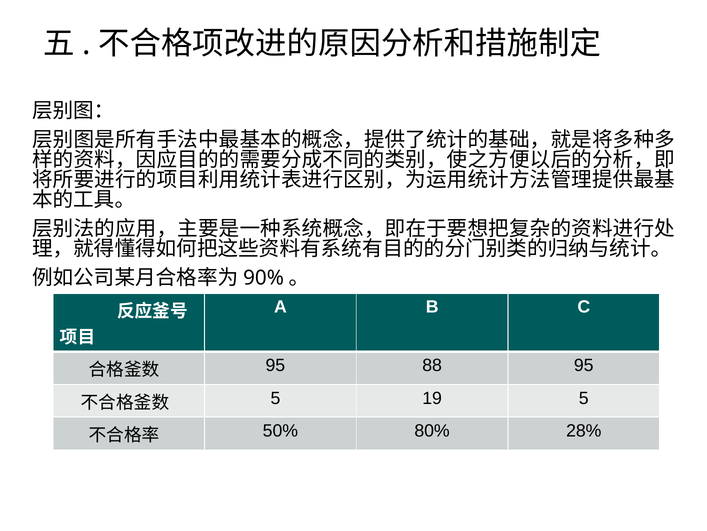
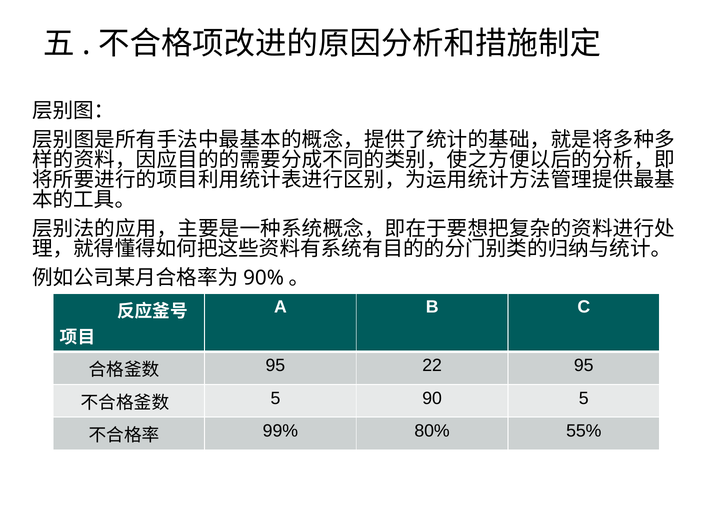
88: 88 -> 22 (432, 365)
19: 19 -> 90 (432, 398)
50%: 50% -> 99% (280, 430)
28%: 28% -> 55% (584, 430)
